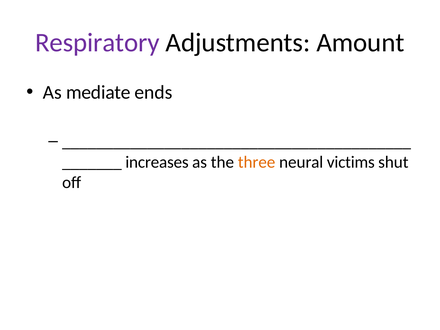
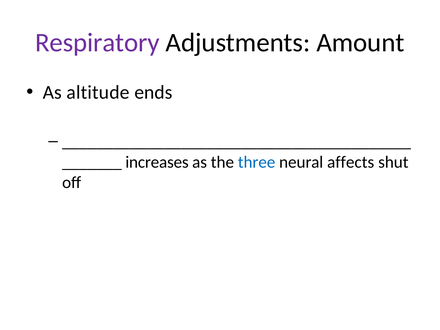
mediate: mediate -> altitude (98, 92)
three colour: orange -> blue (257, 162)
victims: victims -> affects (351, 162)
